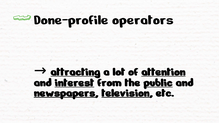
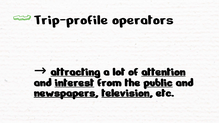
Done-profile: Done-profile -> Trip-profile (71, 19)
